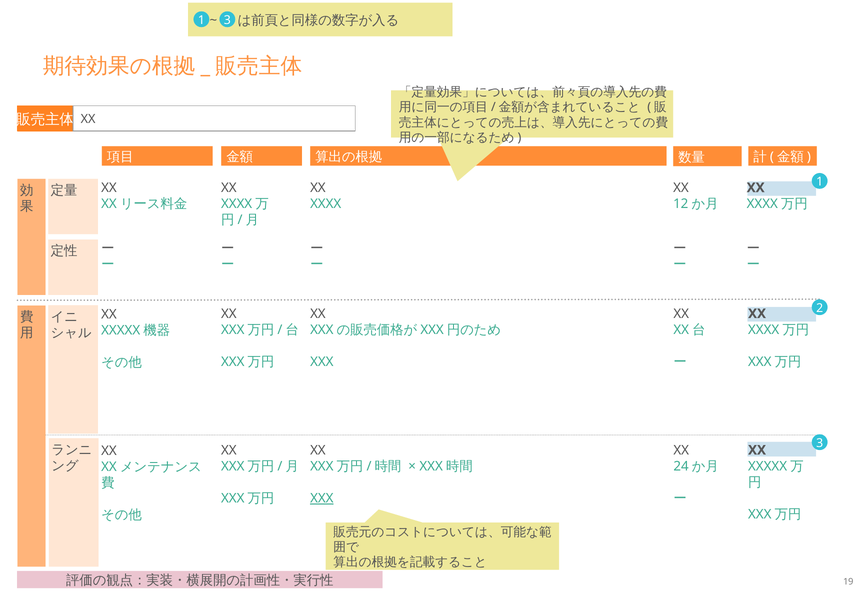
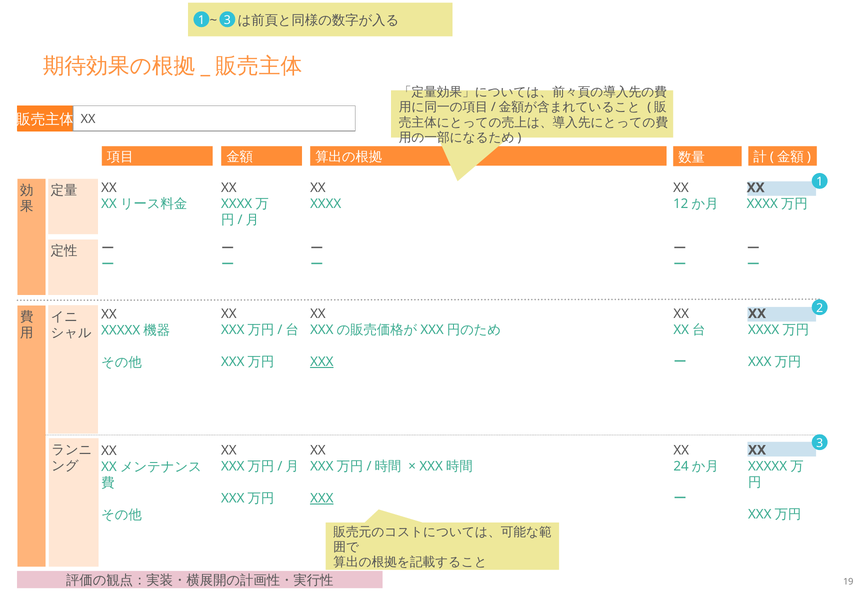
XXX underline: none -> present (322, 362)
